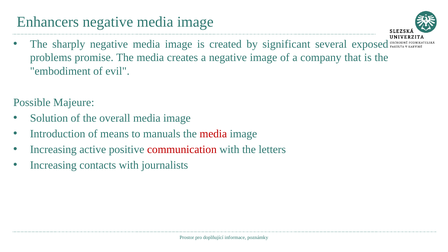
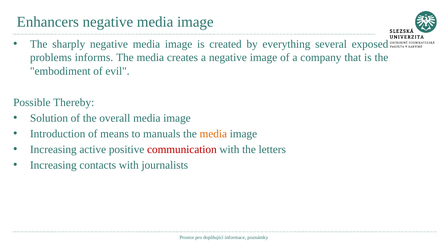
significant: significant -> everything (286, 44)
promise: promise -> informs (94, 58)
Majeure: Majeure -> Thereby (74, 102)
media colour: red -> orange (213, 134)
